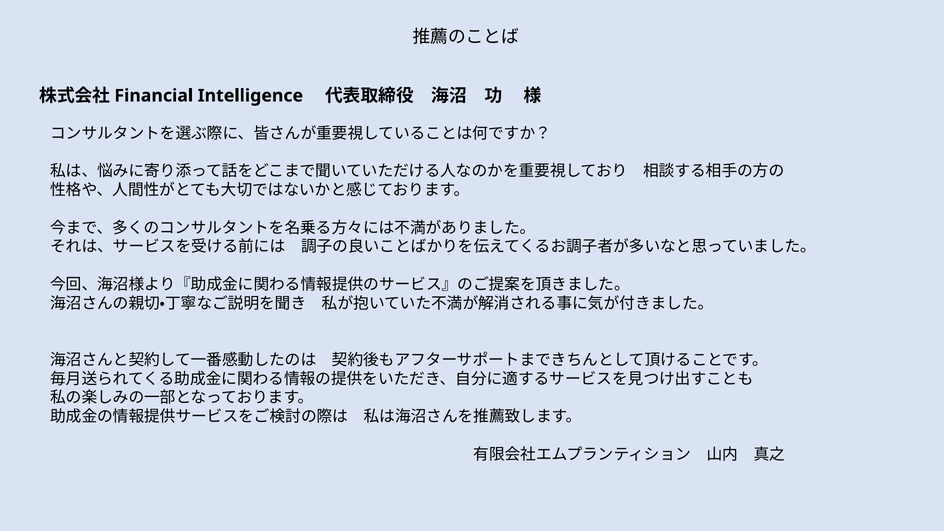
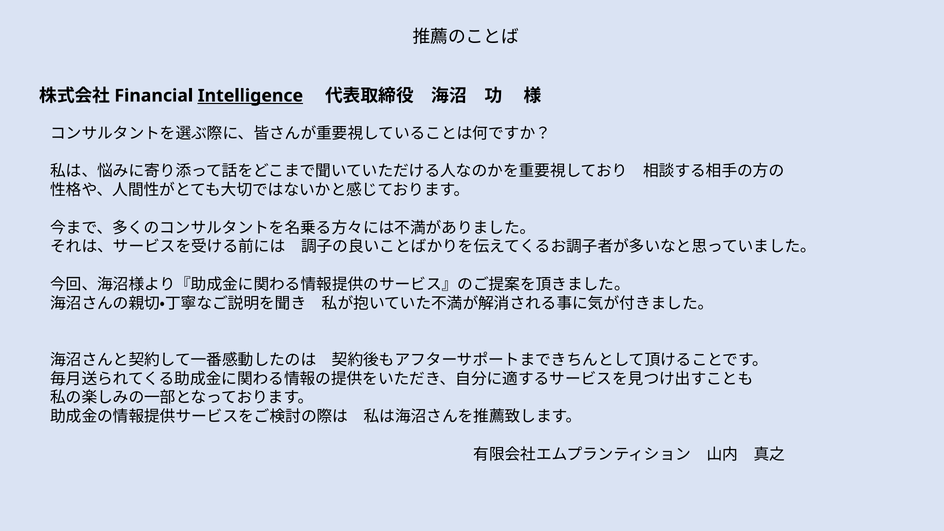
Intelligence underline: none -> present (250, 96)
